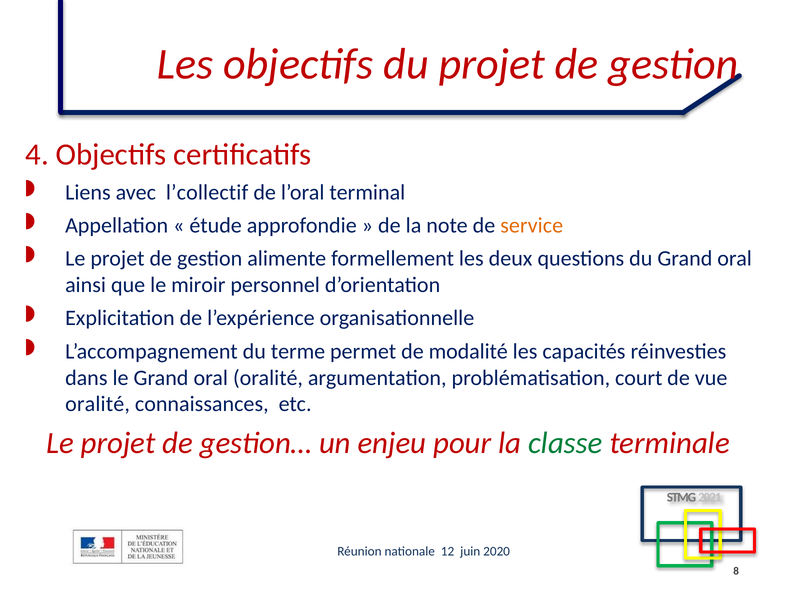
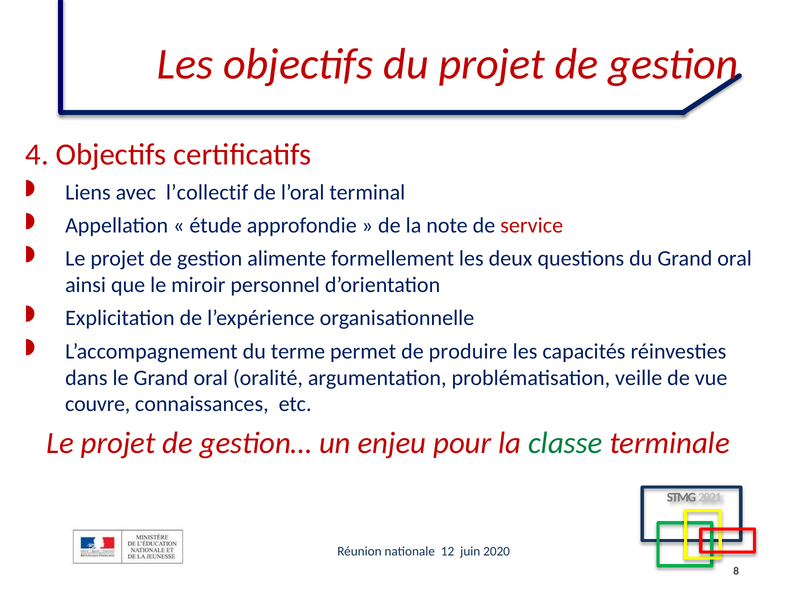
service colour: orange -> red (532, 226)
modalité: modalité -> produire (468, 352)
court: court -> veille (639, 378)
oralité: oralité -> couvre (98, 405)
